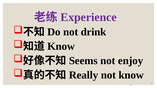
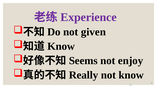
drink: drink -> given (93, 32)
